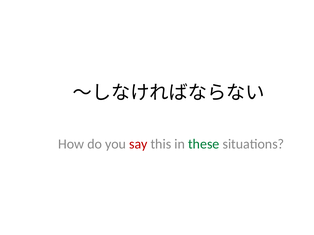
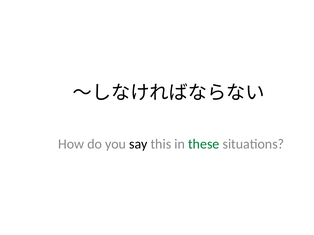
say colour: red -> black (138, 144)
